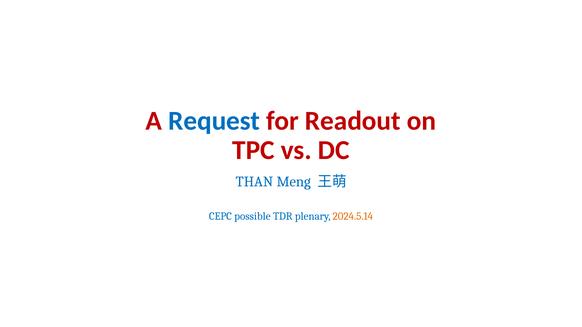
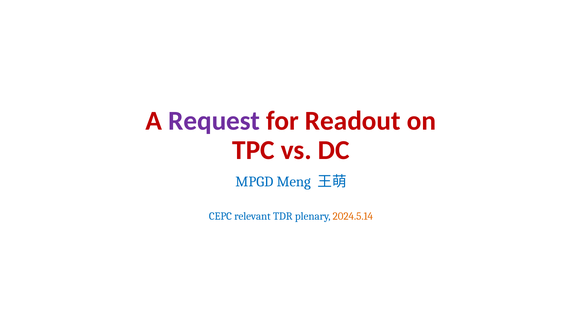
Request colour: blue -> purple (214, 121)
THAN: THAN -> MPGD (254, 182)
possible: possible -> relevant (252, 217)
